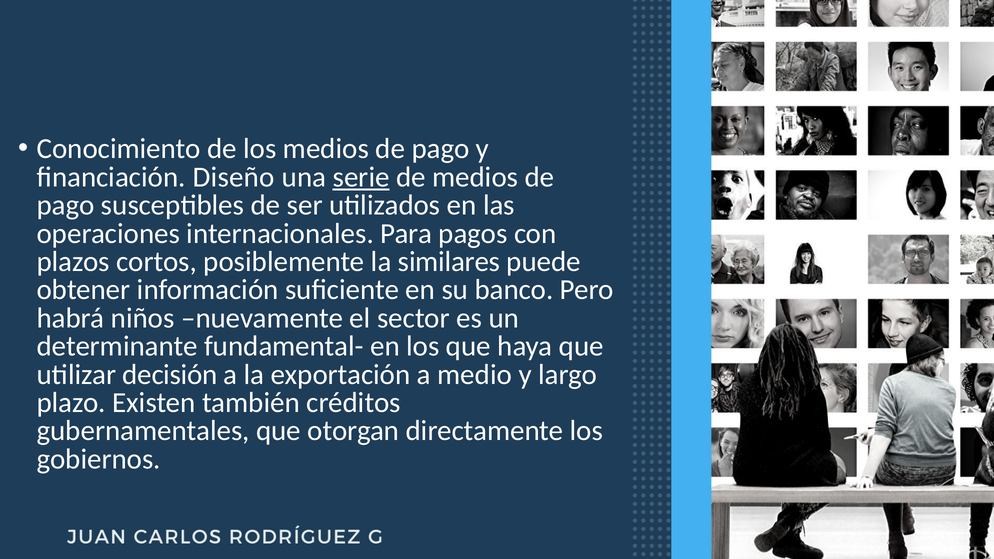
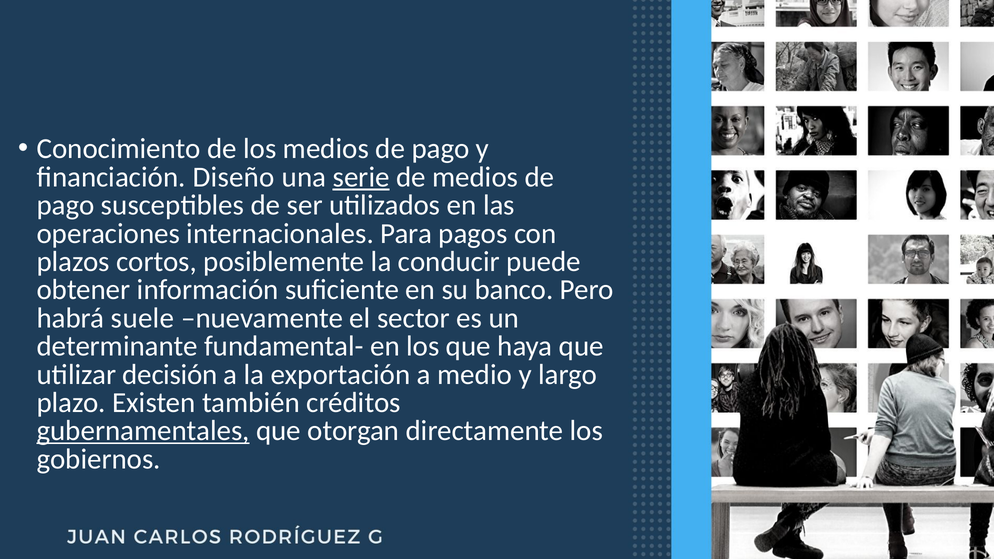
similares: similares -> conducir (449, 262)
niños: niños -> suele (143, 318)
gubernamentales underline: none -> present (143, 431)
